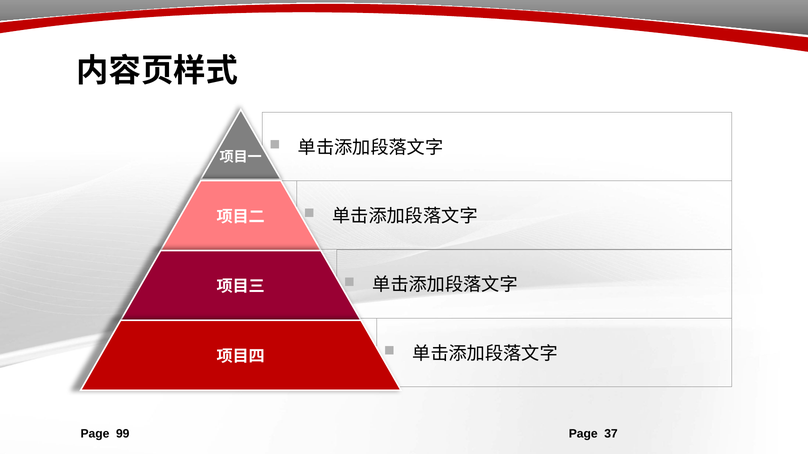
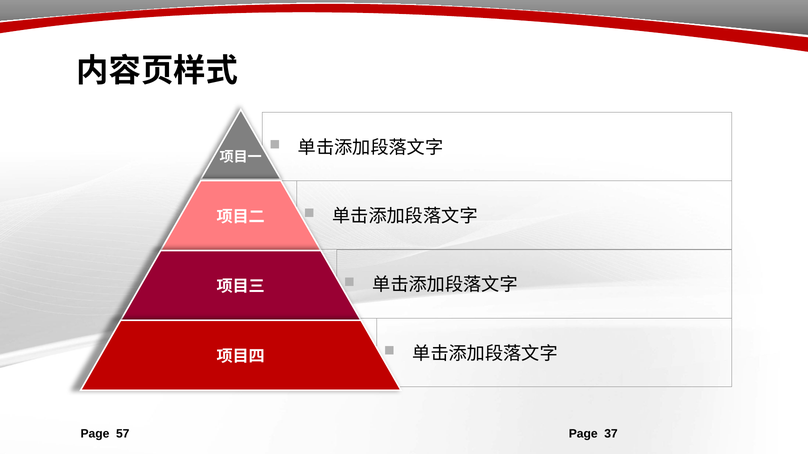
99: 99 -> 57 (123, 434)
